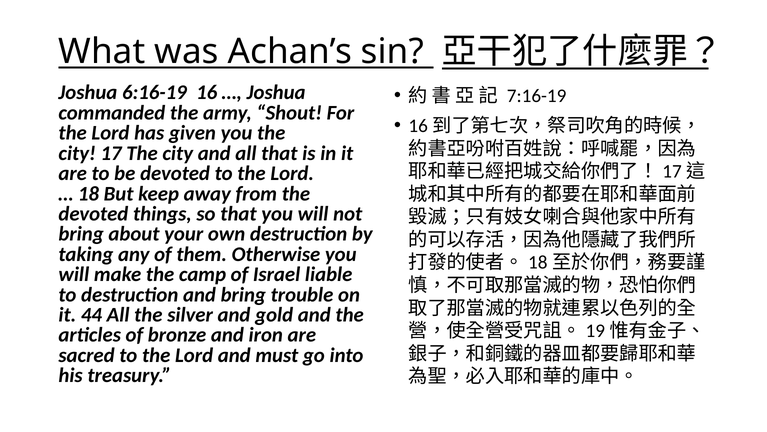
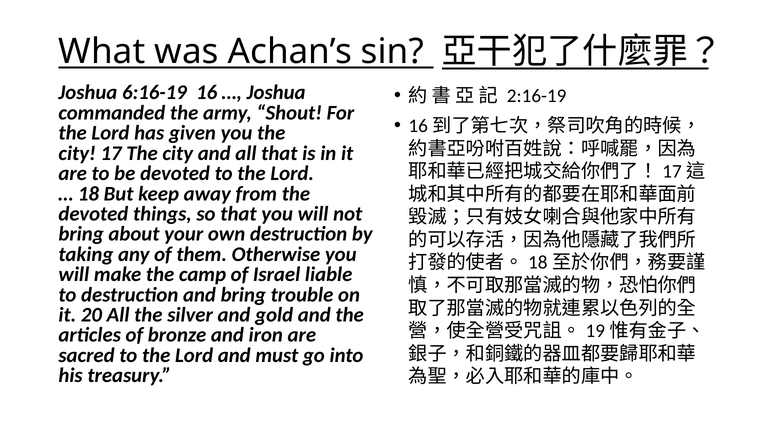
7:16-19: 7:16-19 -> 2:16-19 (537, 96)
44: 44 -> 20 (91, 314)
